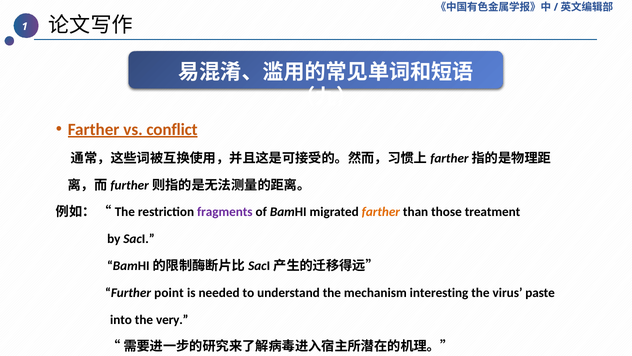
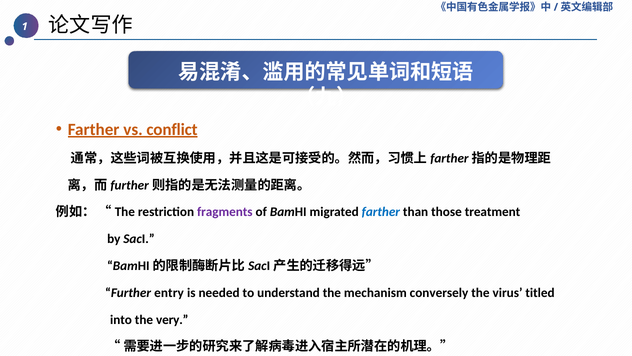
farther colour: orange -> blue (381, 212)
point: point -> entry (169, 292)
interesting: interesting -> conversely (439, 292)
paste: paste -> titled (540, 292)
